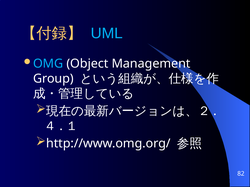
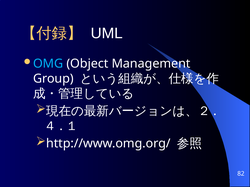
UML colour: light blue -> white (107, 33)
